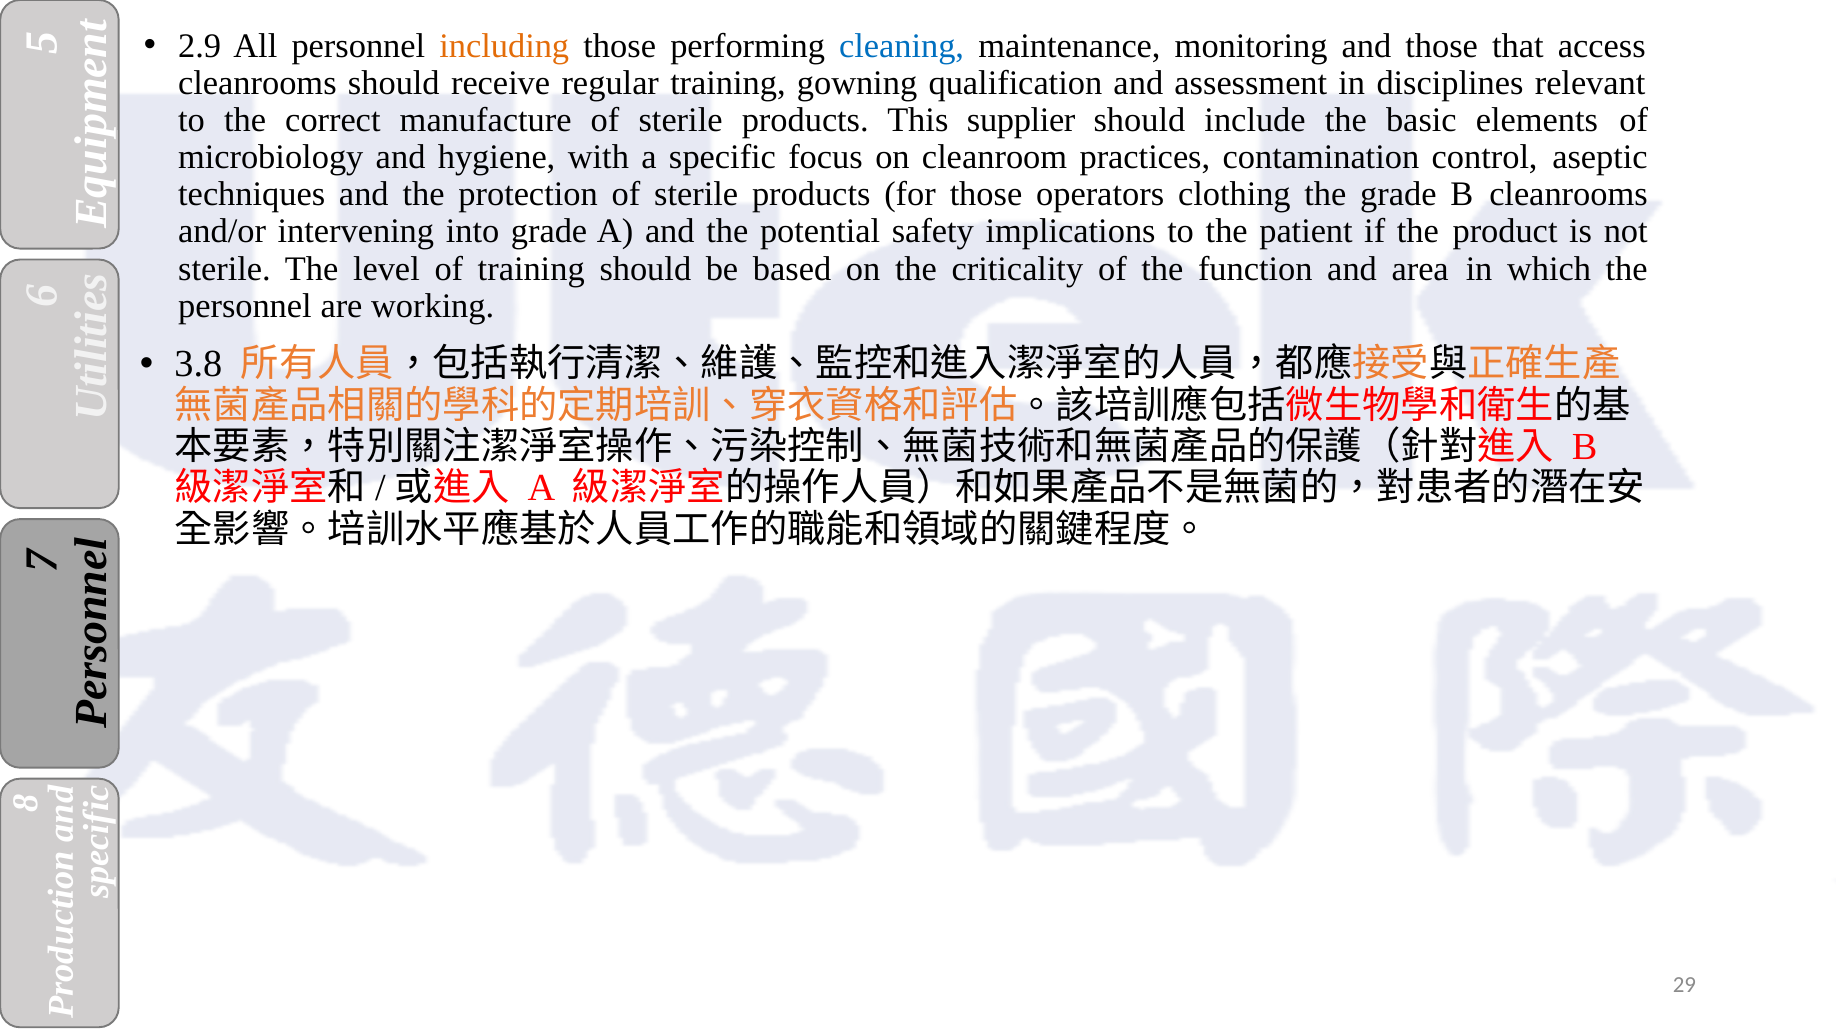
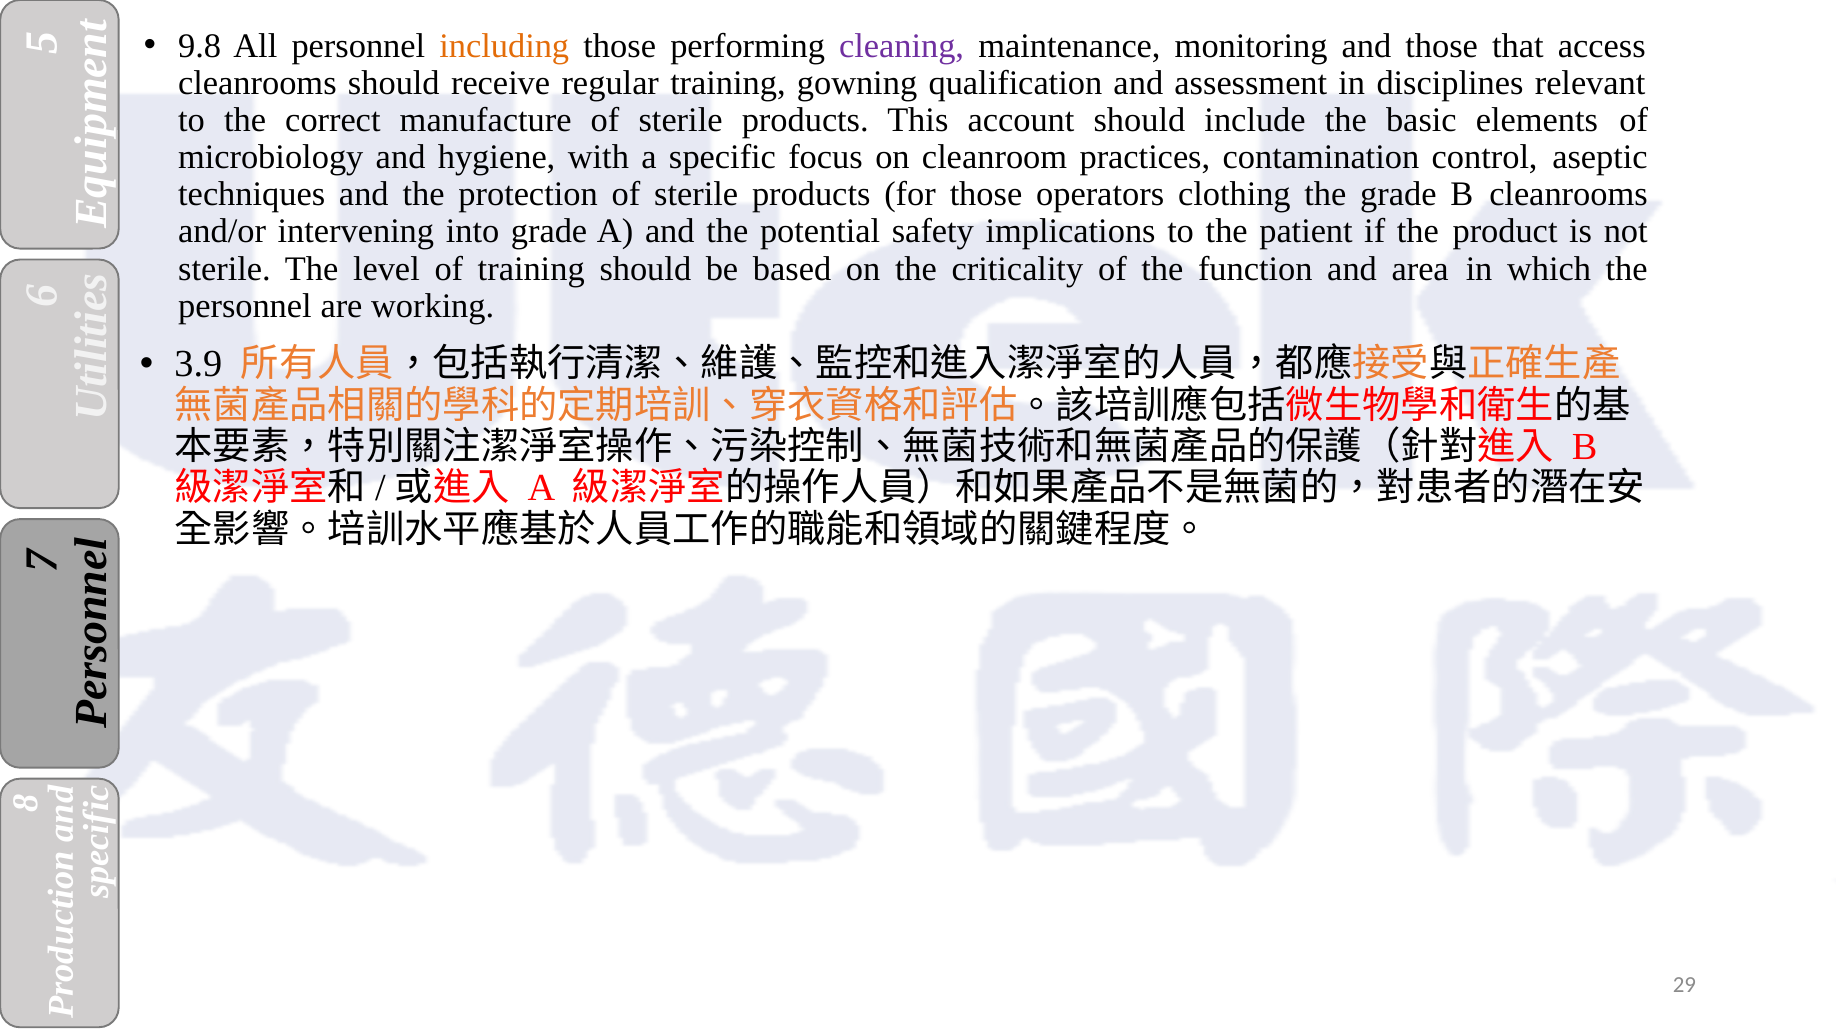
2.9: 2.9 -> 9.8 (200, 46)
cleaning colour: blue -> purple (902, 46)
supplier: supplier -> account (1021, 120)
3.8: 3.8 -> 3.9 (198, 365)
